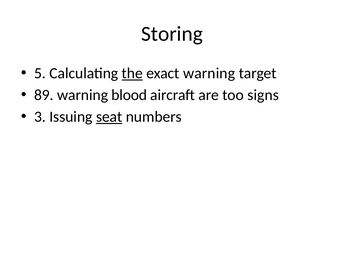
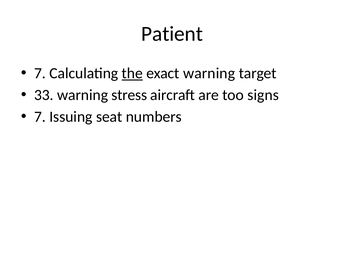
Storing: Storing -> Patient (172, 34)
5: 5 -> 7 (40, 73)
89: 89 -> 33 (44, 95)
blood: blood -> stress (129, 95)
3: 3 -> 7 (40, 117)
seat underline: present -> none (109, 117)
